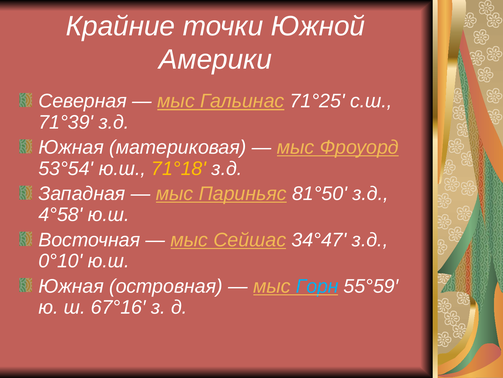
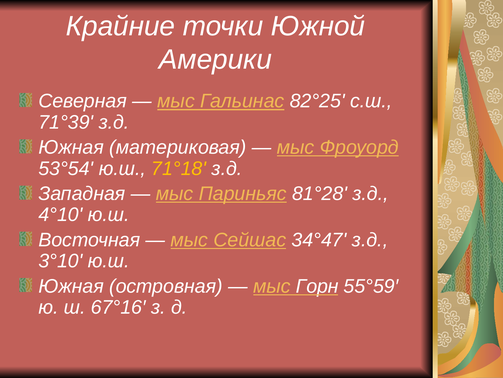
71°25: 71°25 -> 82°25 (317, 101)
81°50: 81°50 -> 81°28 (320, 193)
4°58: 4°58 -> 4°10 (60, 214)
0°10: 0°10 -> 3°10 (60, 261)
Горн colour: light blue -> white (317, 286)
